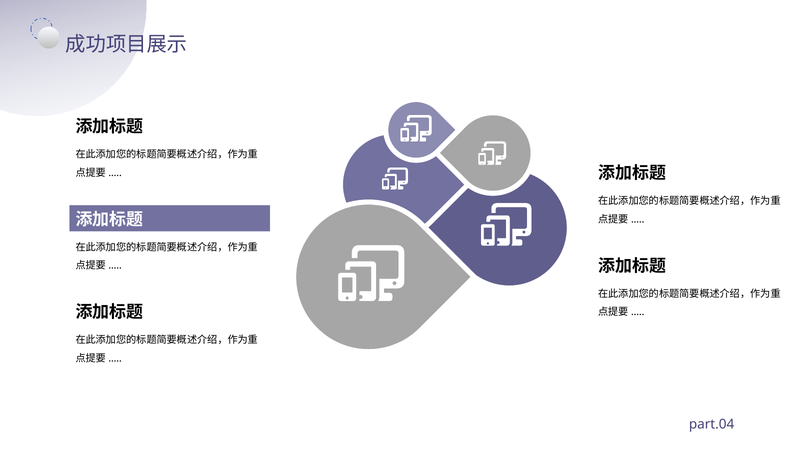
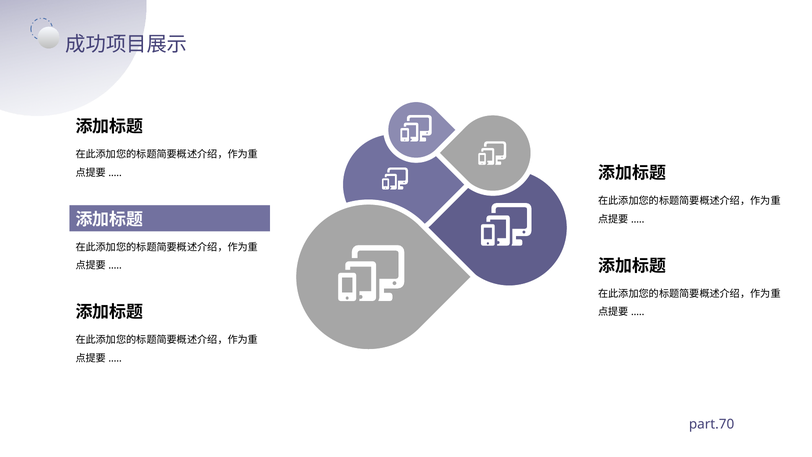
part.04: part.04 -> part.70 (712, 424)
